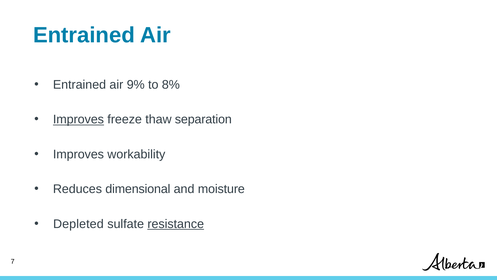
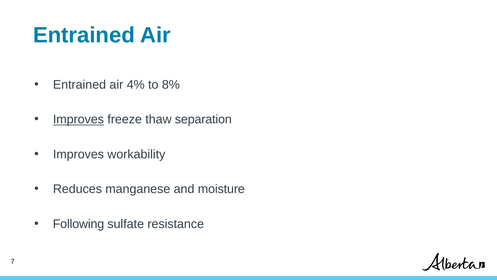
9%: 9% -> 4% (136, 85)
dimensional: dimensional -> manganese (138, 189)
Depleted: Depleted -> Following (79, 224)
resistance underline: present -> none (176, 224)
